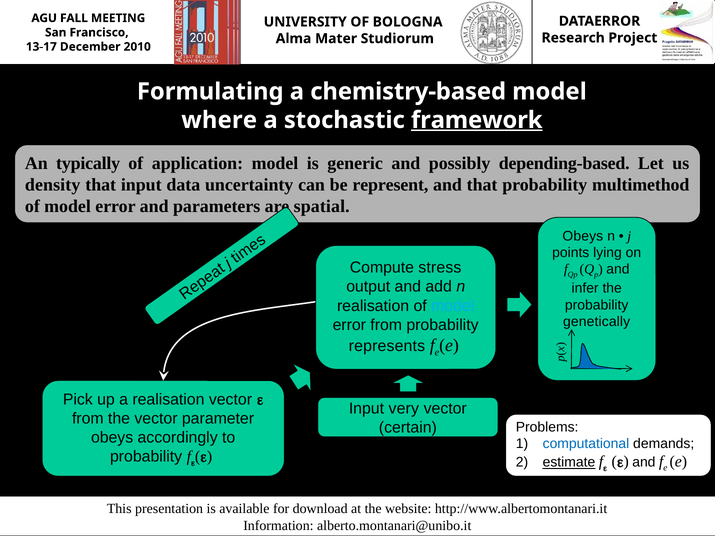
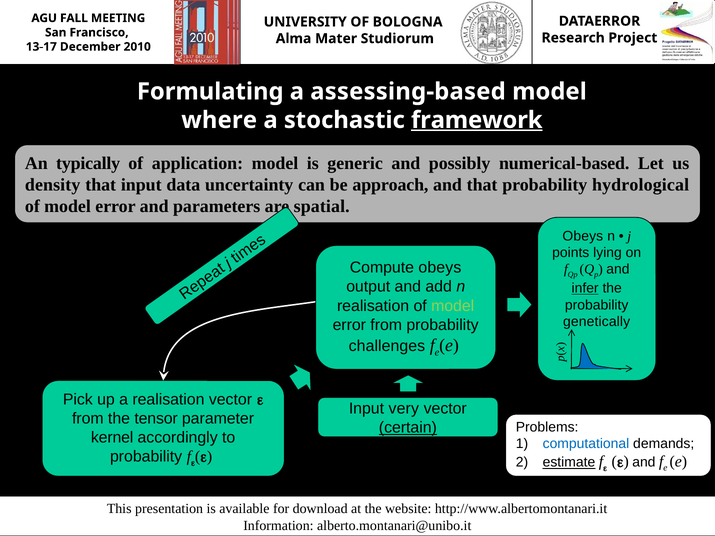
chemistry-based: chemistry-based -> assessing-based (408, 92)
depending-based: depending-based -> numerical-based (564, 164)
represent: represent -> approach (390, 185)
multimethod: multimethod -> hydrological (641, 185)
Compute stress: stress -> obeys (440, 268)
infer underline: none -> present (585, 288)
model colour: light blue -> light green (453, 306)
represents: represents -> challenges (387, 346)
the vector: vector -> tensor (156, 419)
certain underline: none -> present (408, 428)
obeys: obeys -> kernel (112, 438)
